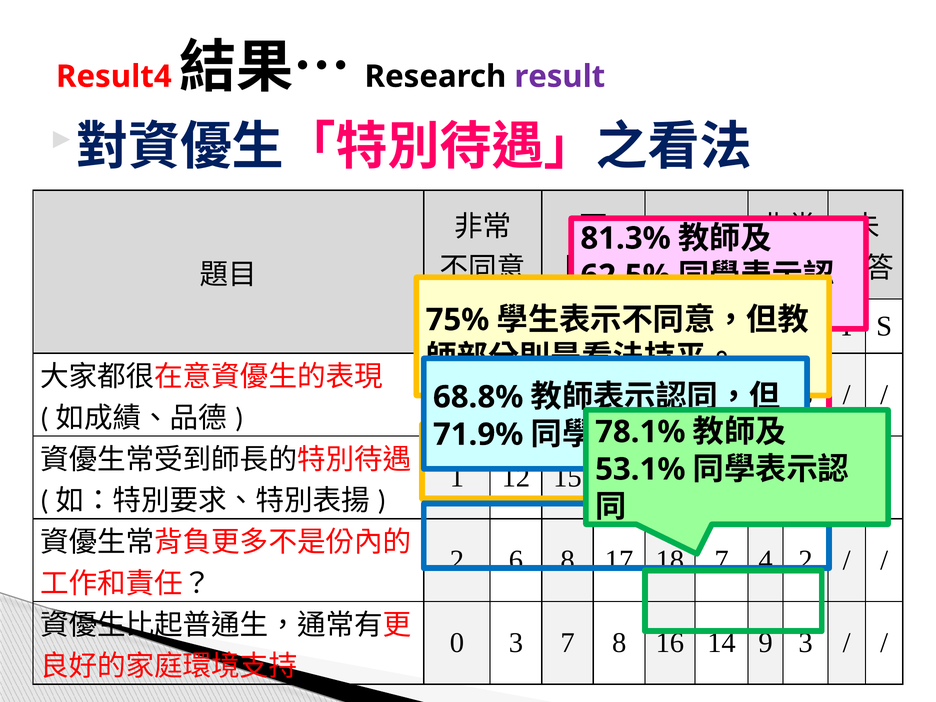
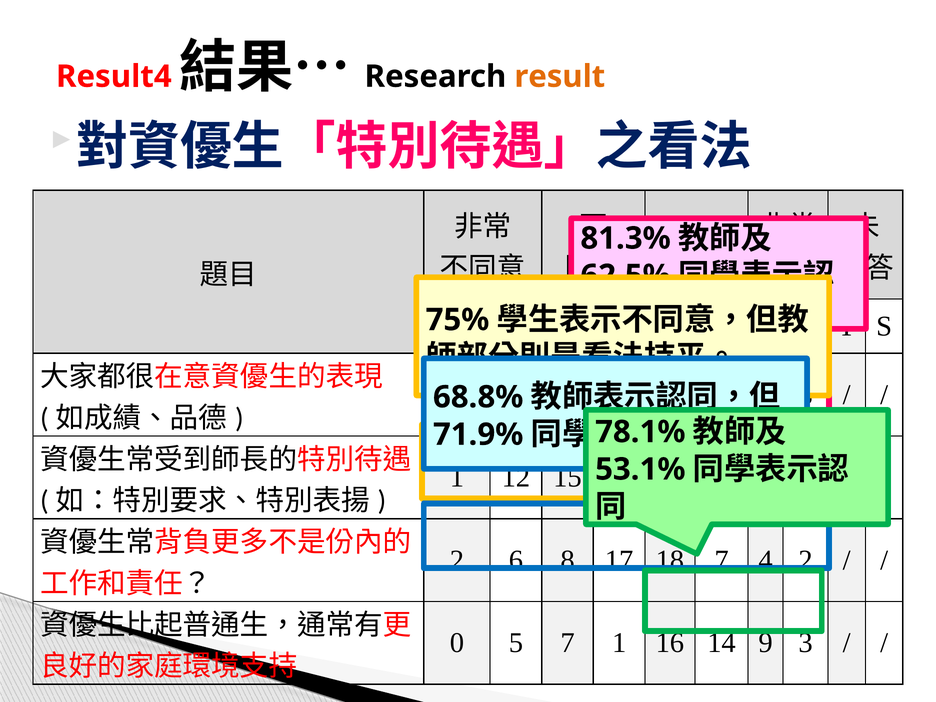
result colour: purple -> orange (560, 77)
3: 3 -> 5 (516, 643)
7 8: 8 -> 1 (619, 643)
